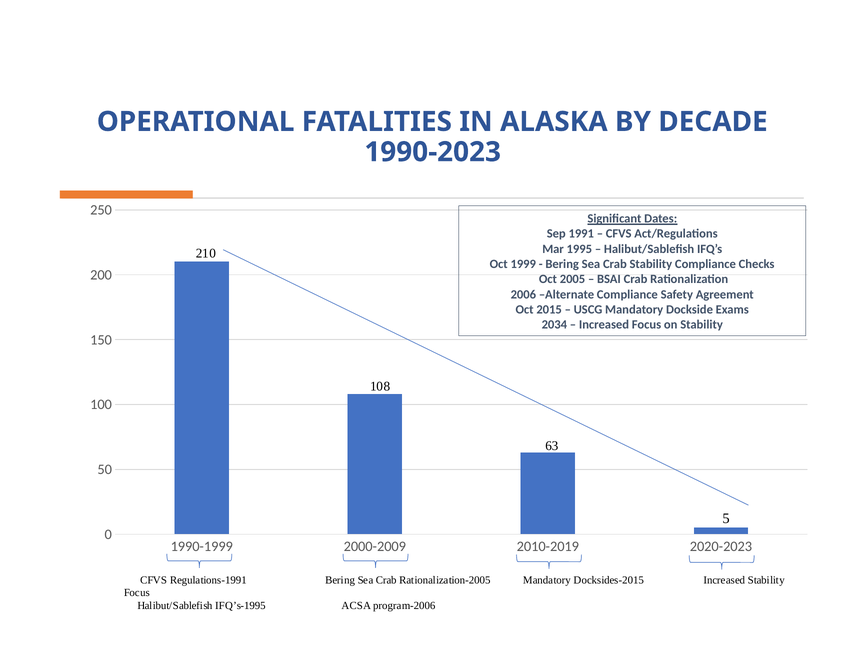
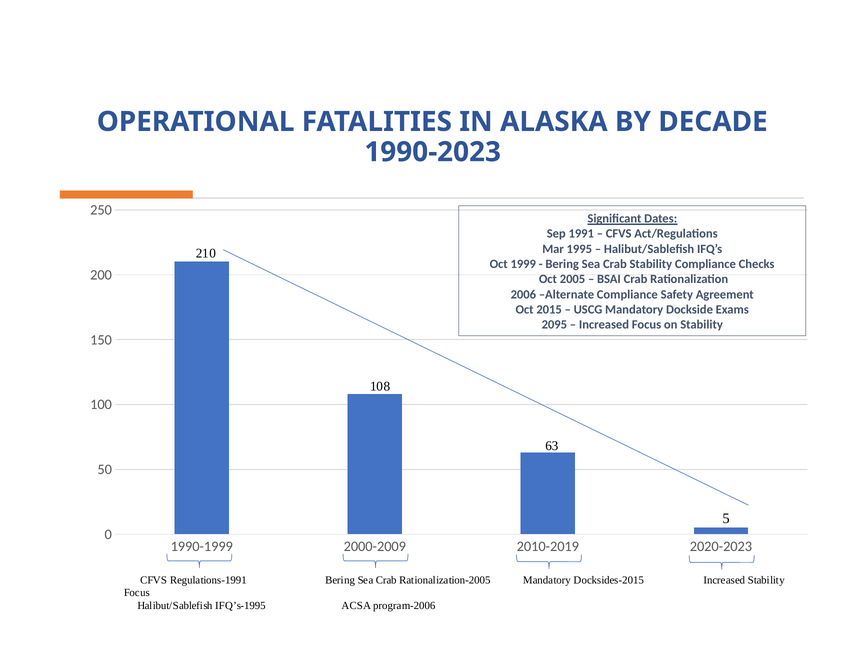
2034: 2034 -> 2095 (554, 324)
